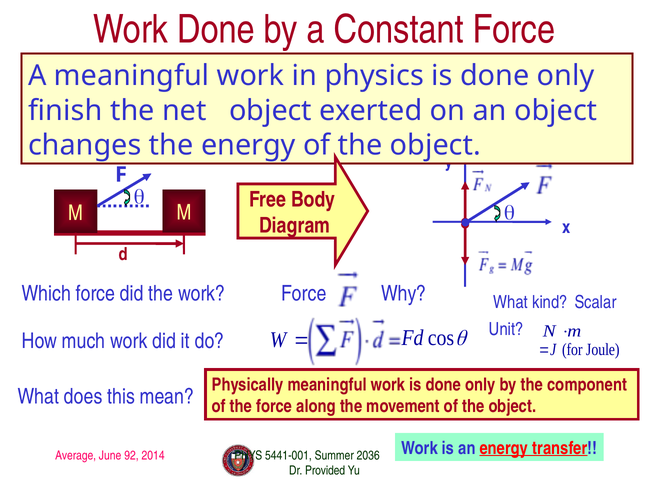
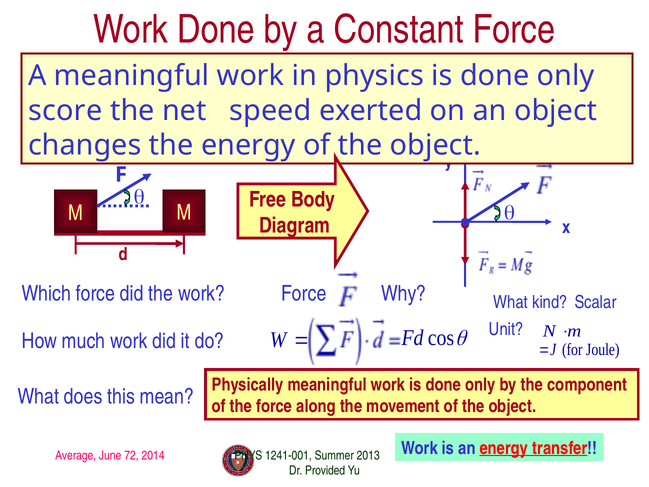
finish: finish -> score (65, 110)
net object: object -> speed (270, 110)
92: 92 -> 72 (131, 455)
5441-001: 5441-001 -> 1241-001 (288, 455)
2036: 2036 -> 2013 (368, 455)
